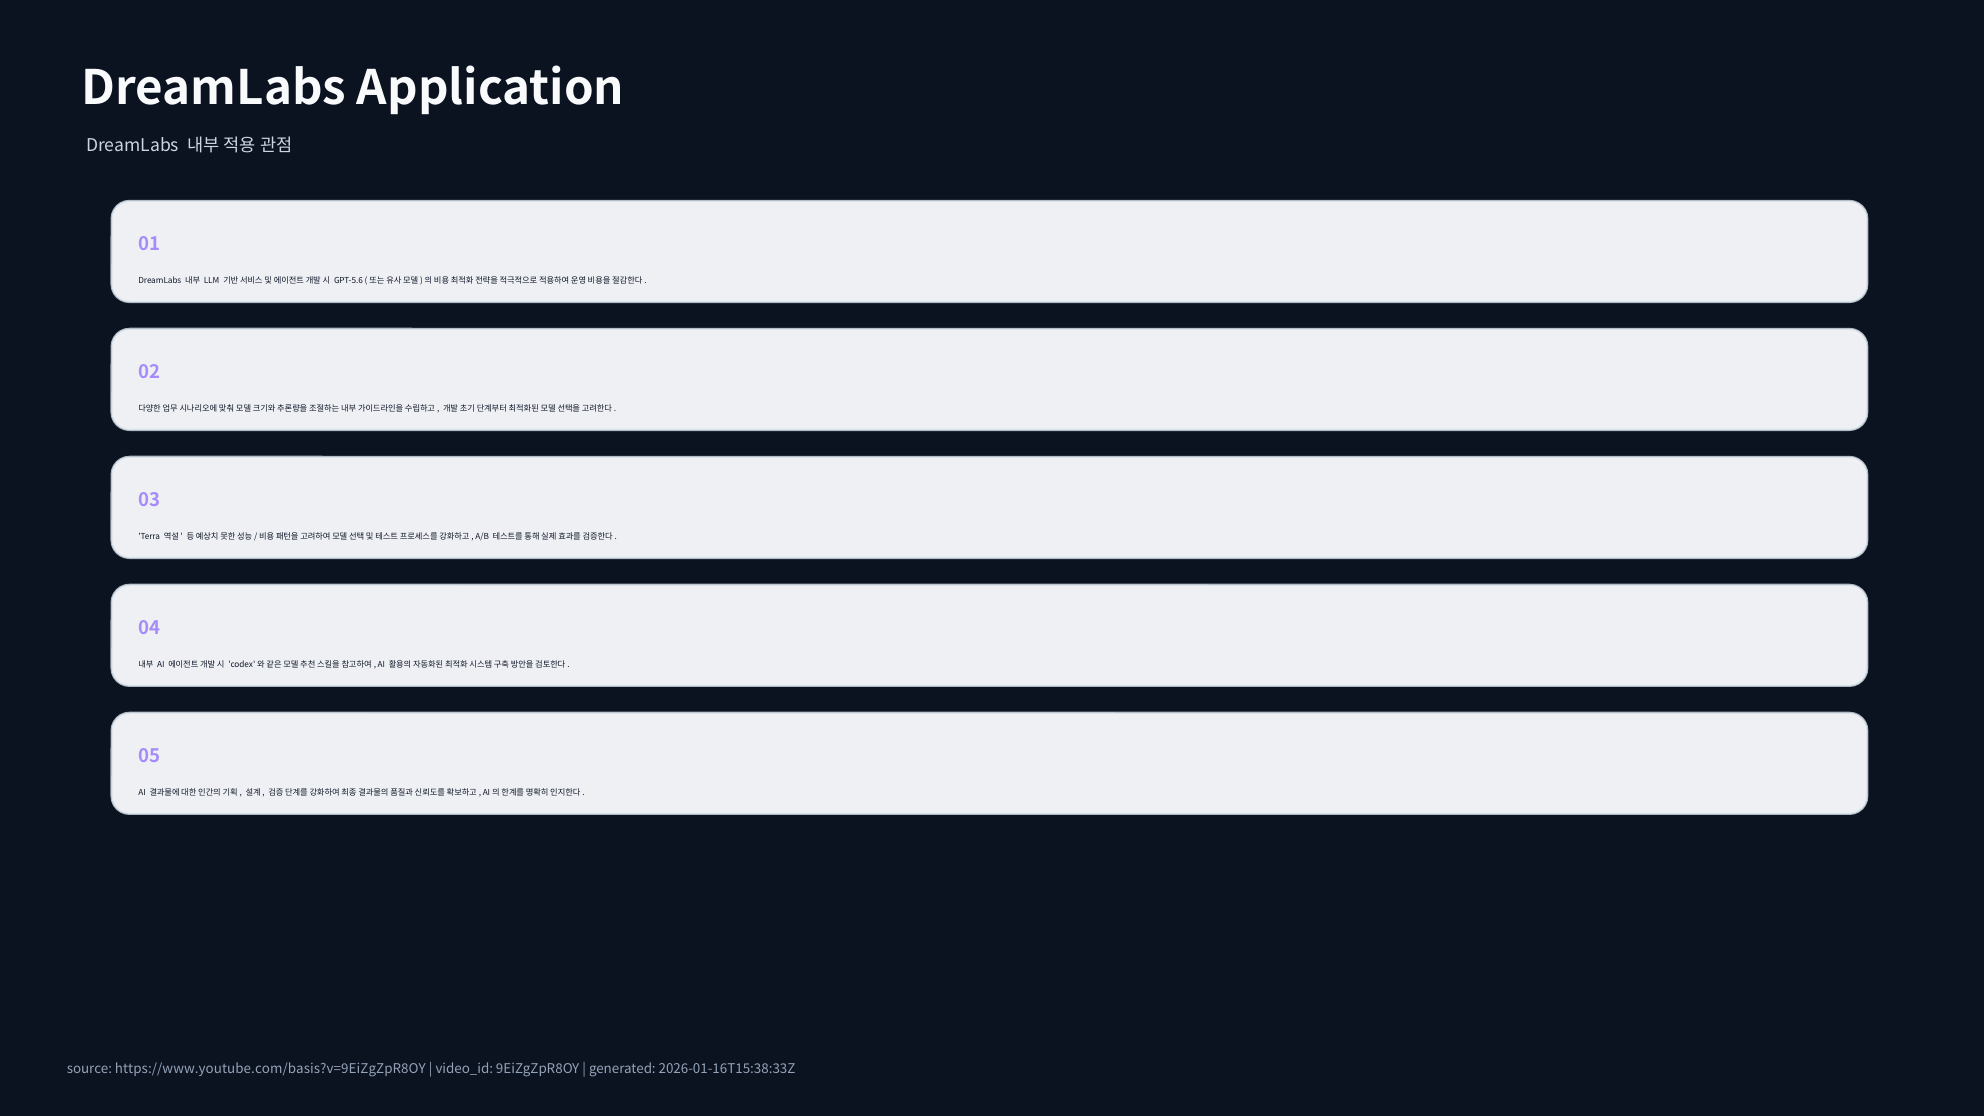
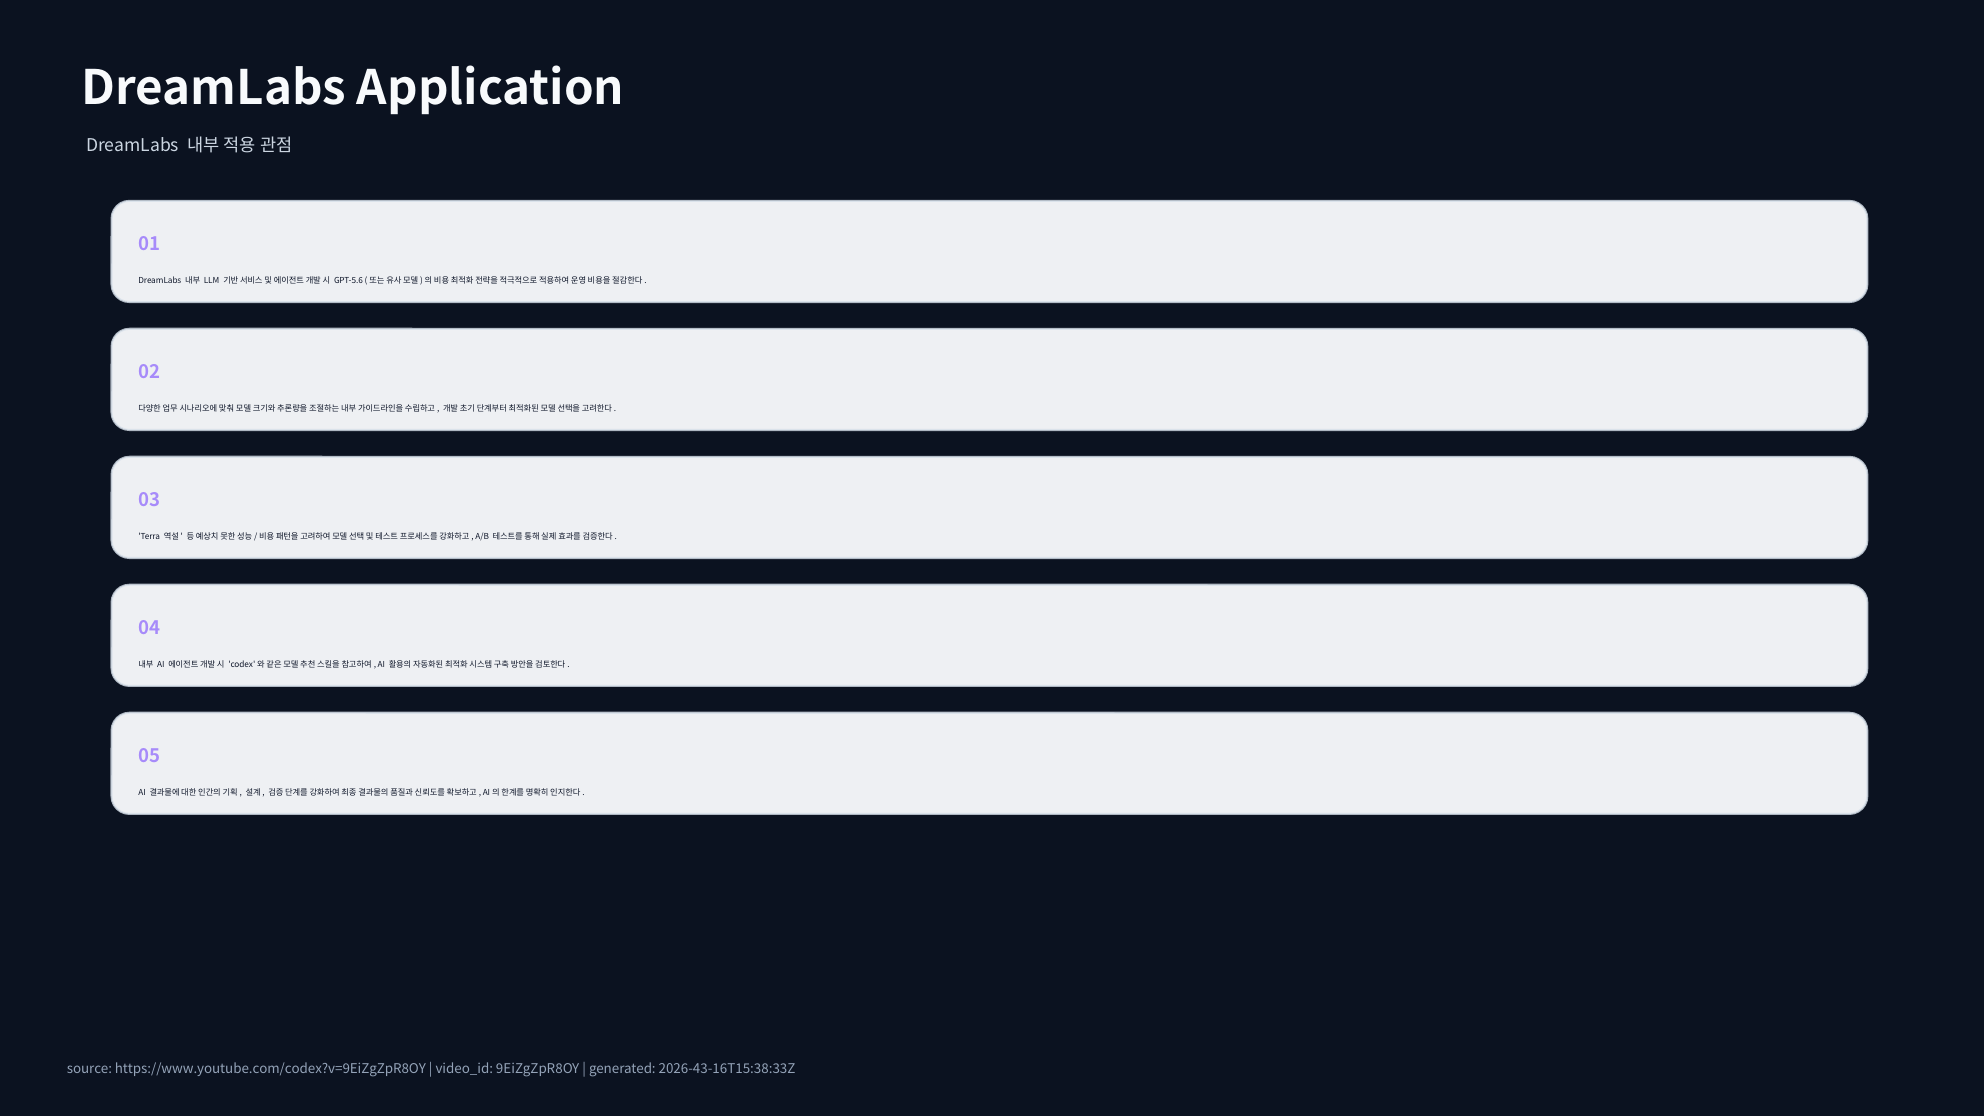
https://www.youtube.com/basis?v=9EiZgZpR8OY: https://www.youtube.com/basis?v=9EiZgZpR8OY -> https://www.youtube.com/codex?v=9EiZgZpR8OY (270, 1069)
2026-01-16T15:38:33Z: 2026-01-16T15:38:33Z -> 2026-43-16T15:38:33Z (727, 1069)
